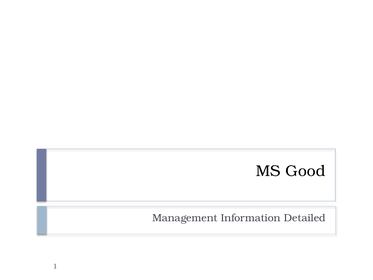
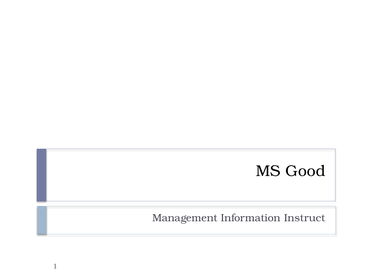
Detailed: Detailed -> Instruct (305, 218)
